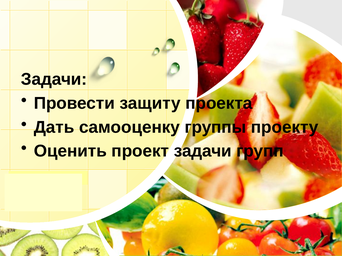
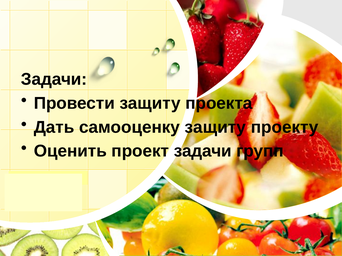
самооценку группы: группы -> защиту (215, 127)
